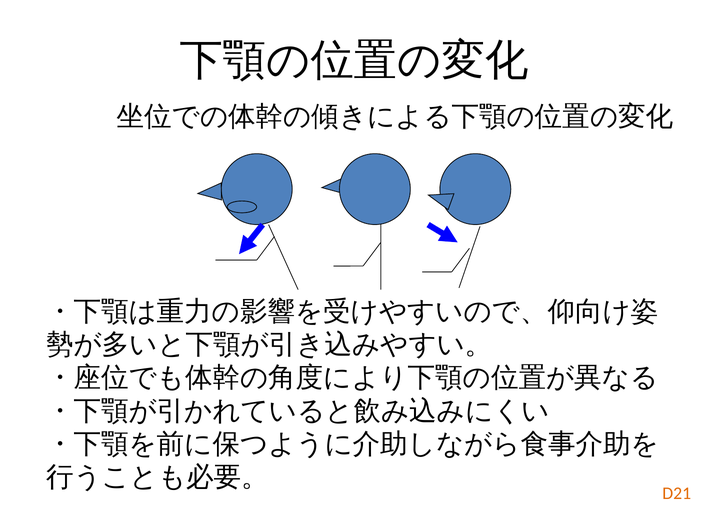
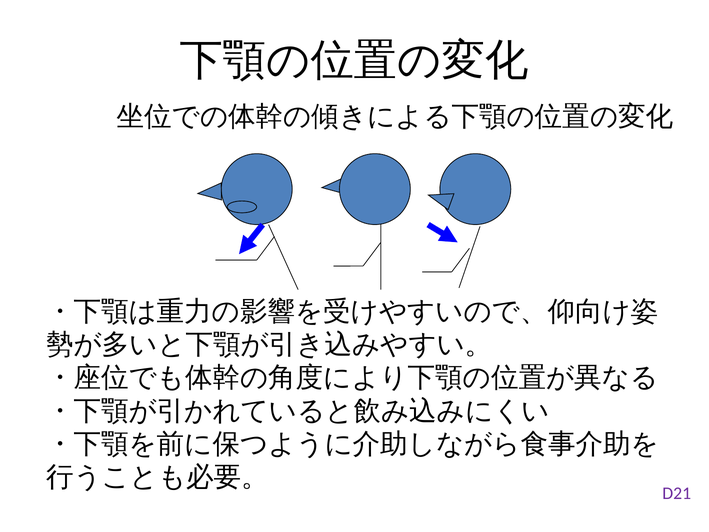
D21 colour: orange -> purple (677, 493)
